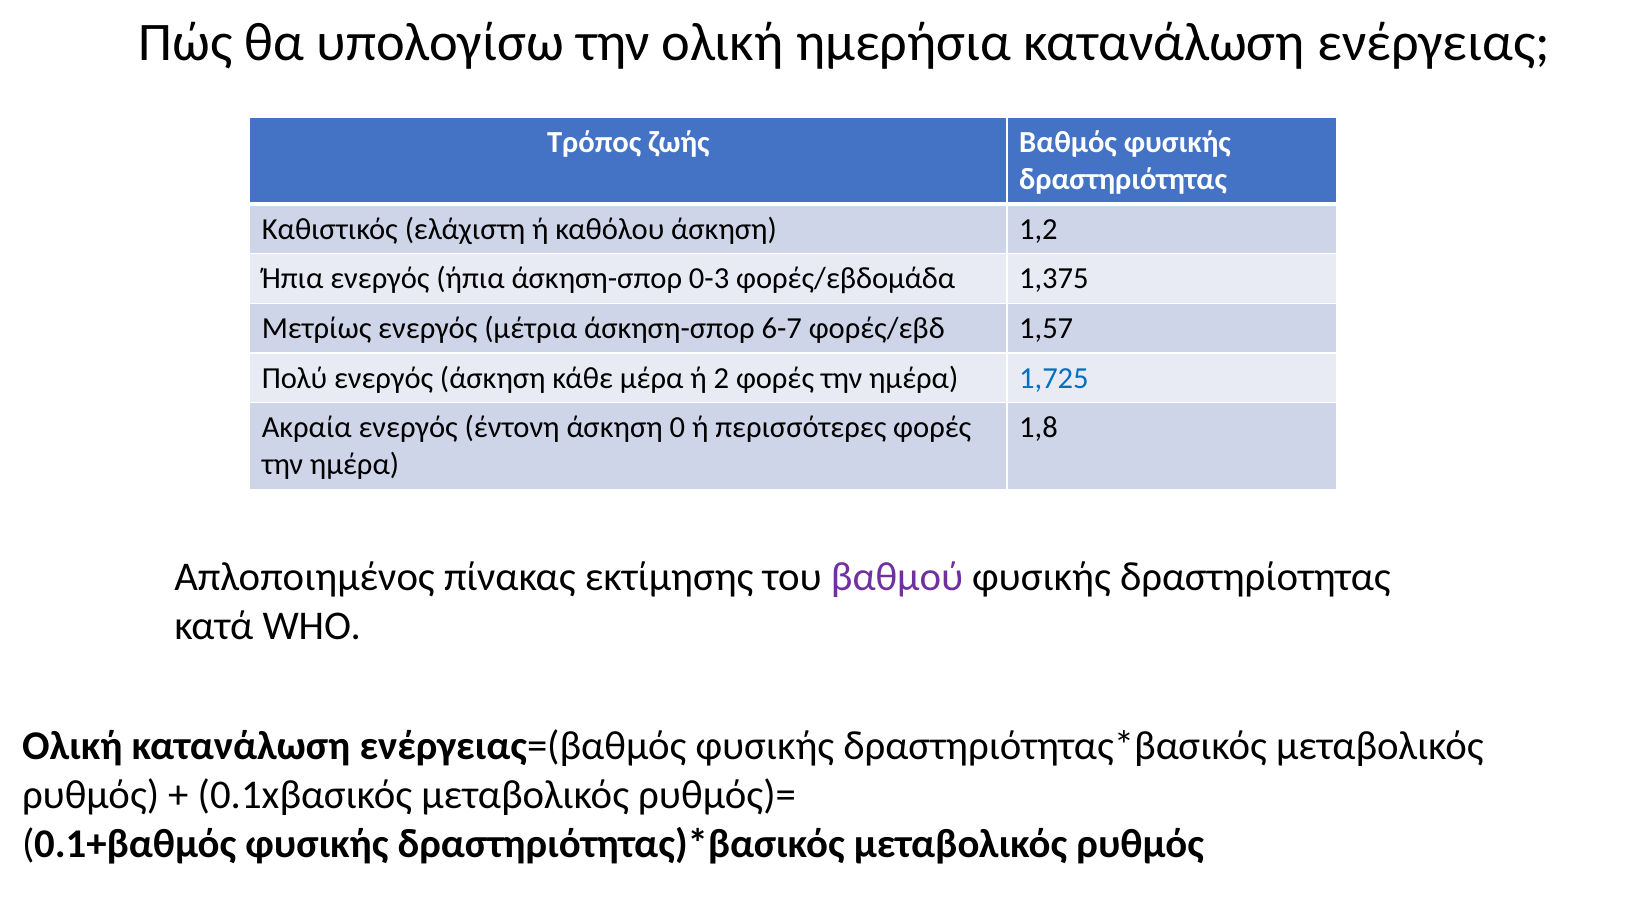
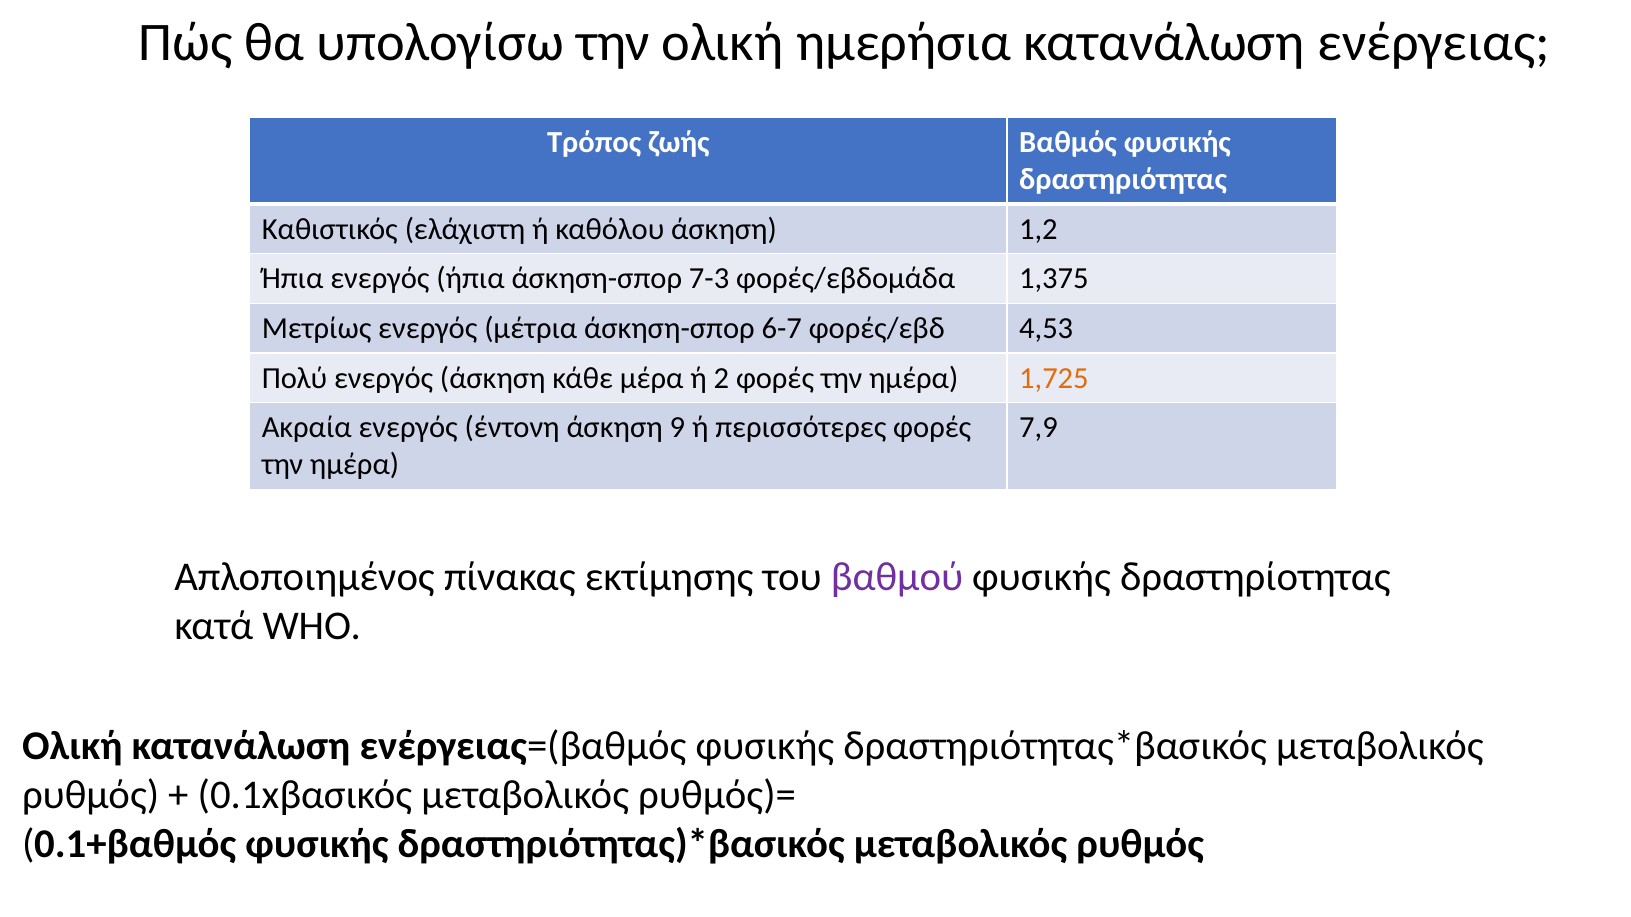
0-3: 0-3 -> 7-3 (709, 279)
1,57: 1,57 -> 4,53 (1046, 329)
1,725 colour: blue -> orange (1054, 378)
0: 0 -> 9 (677, 428)
1,8: 1,8 -> 7,9 (1038, 428)
